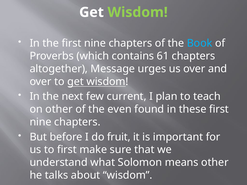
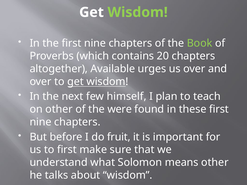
Book colour: light blue -> light green (200, 43)
61: 61 -> 20 (163, 56)
Message: Message -> Available (113, 69)
current: current -> himself (127, 97)
even: even -> were (120, 109)
